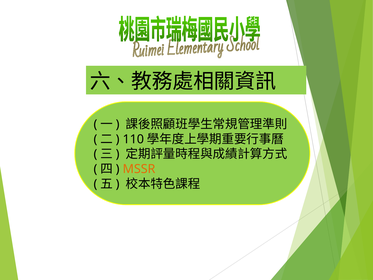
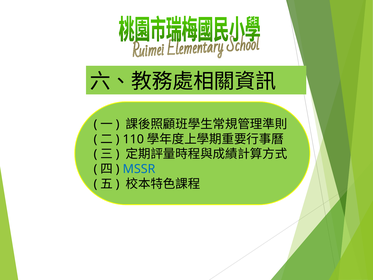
MSSR colour: orange -> blue (139, 169)
